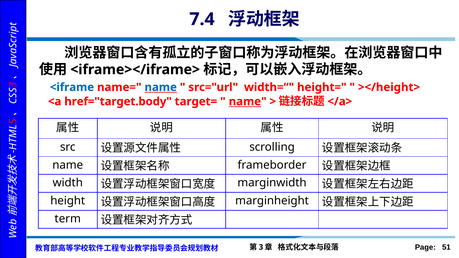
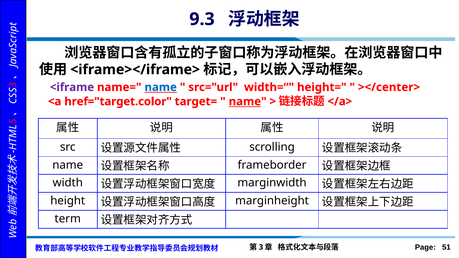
7.4: 7.4 -> 9.3 (202, 19)
<iframe colour: blue -> purple (72, 87)
></height>: ></height> -> ></center> (389, 87)
href="target.body: href="target.body -> href="target.color (118, 102)
